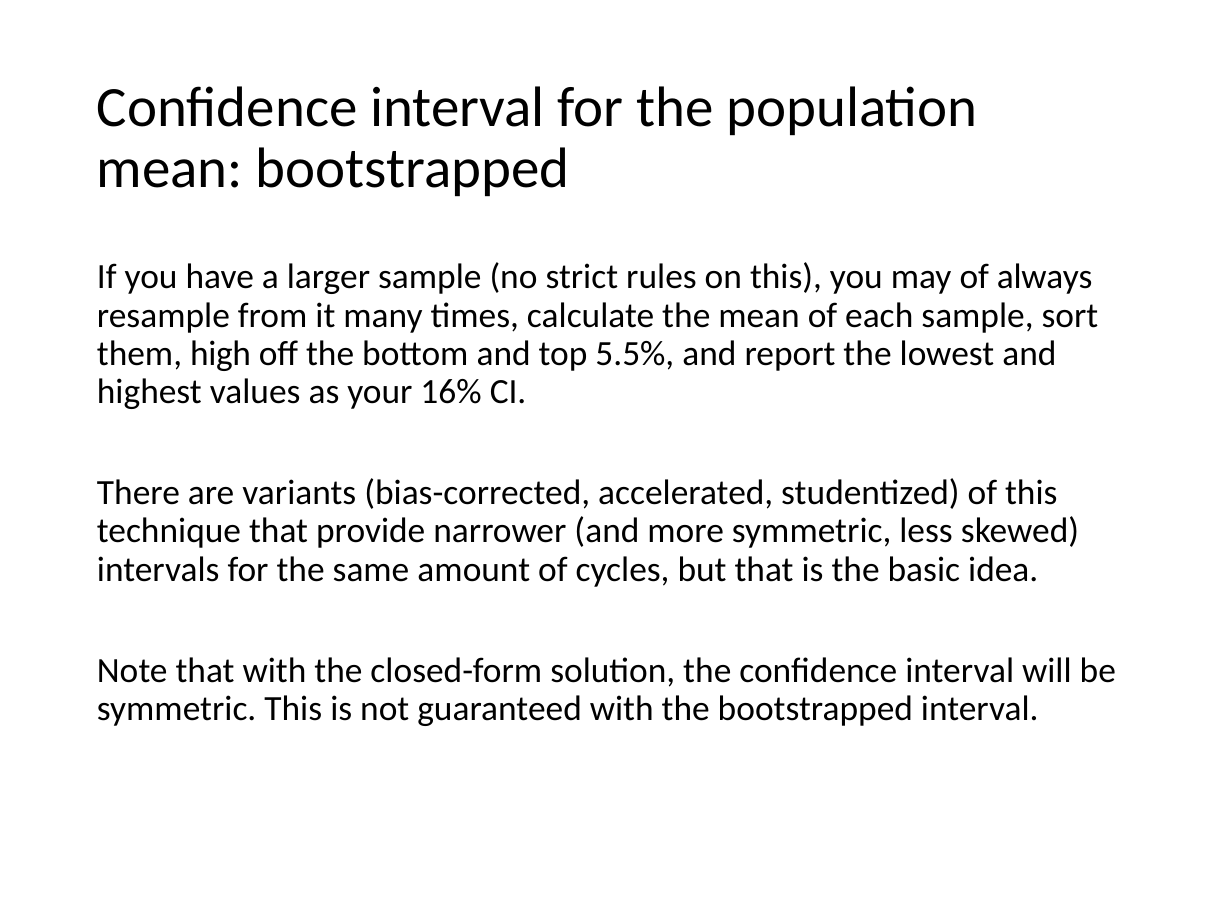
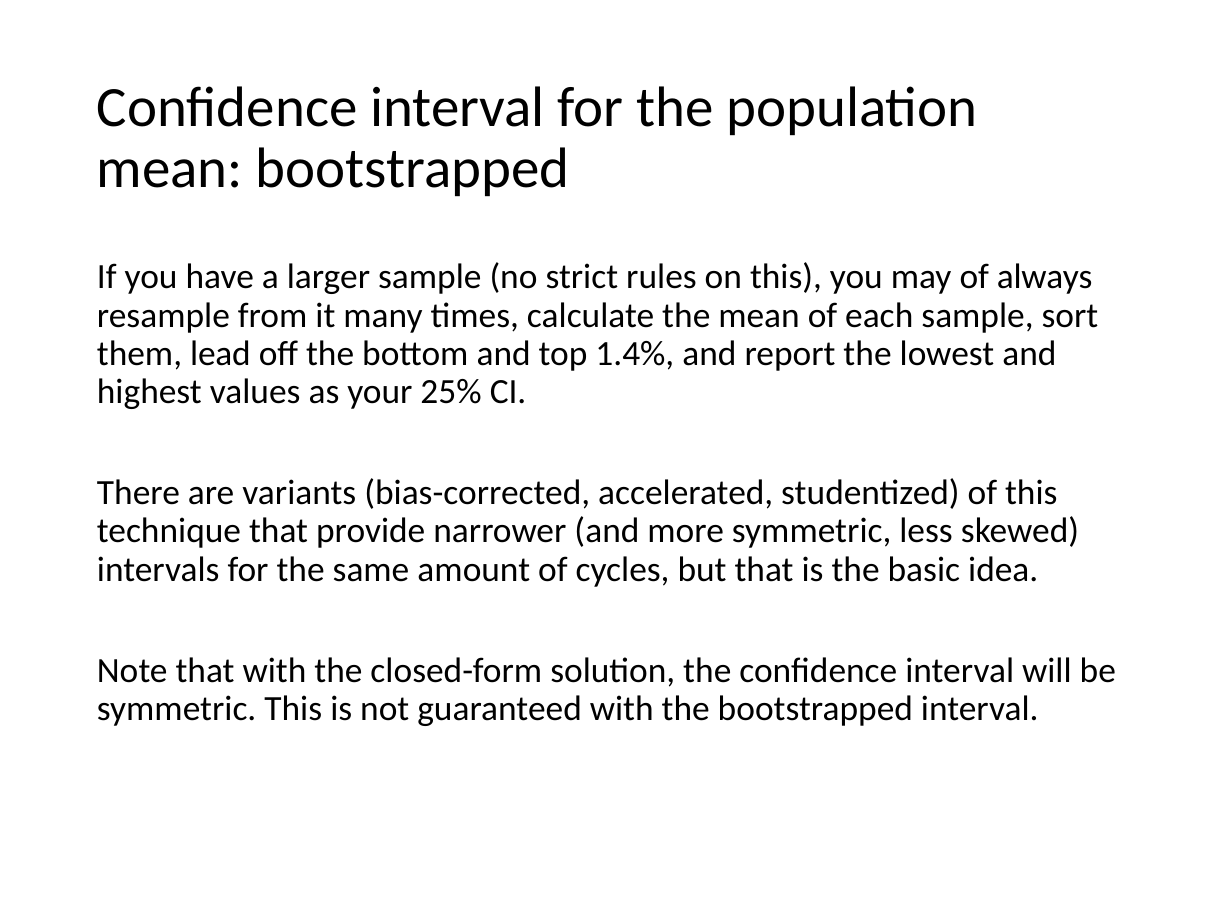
high: high -> lead (220, 354)
5.5%: 5.5% -> 1.4% (635, 354)
16%: 16% -> 25% (451, 392)
